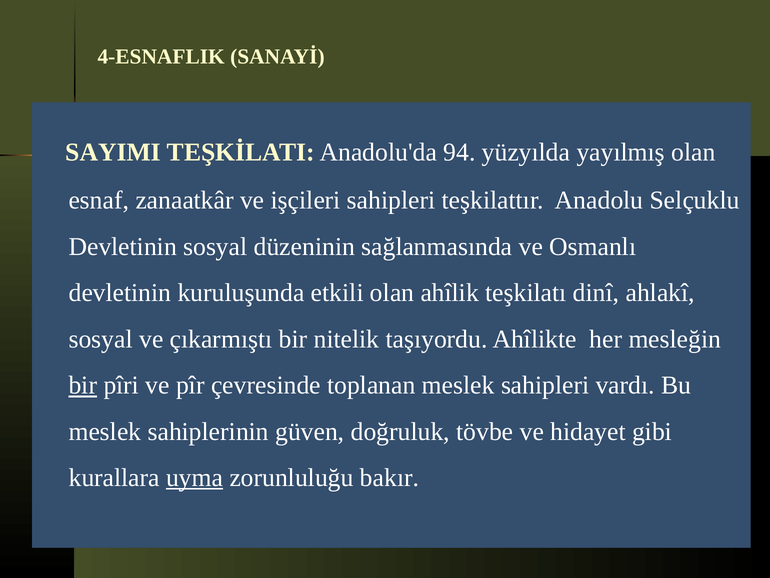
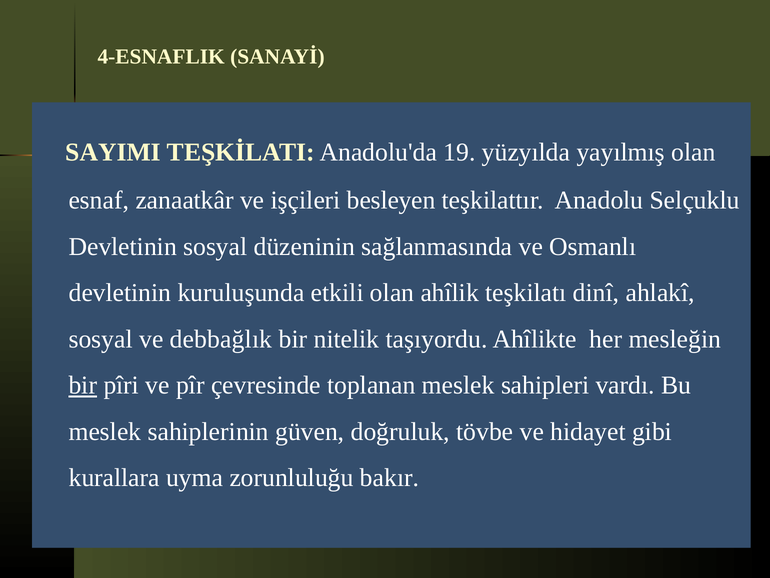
94: 94 -> 19 (459, 152)
işçileri sahipleri: sahipleri -> besleyen (391, 200)
çıkarmıştı: çıkarmıştı -> debbağlık (221, 339)
uyma underline: present -> none (195, 478)
